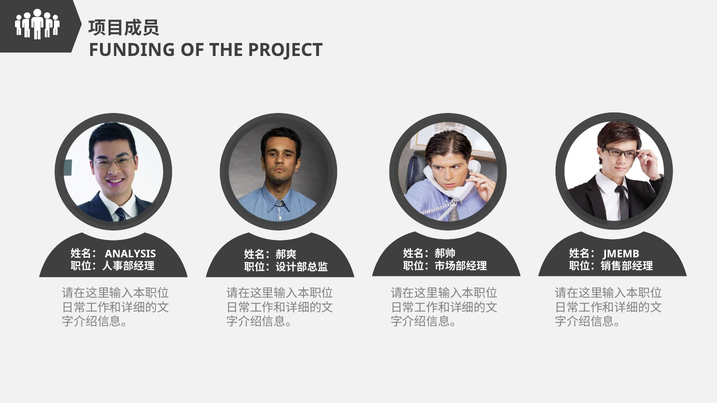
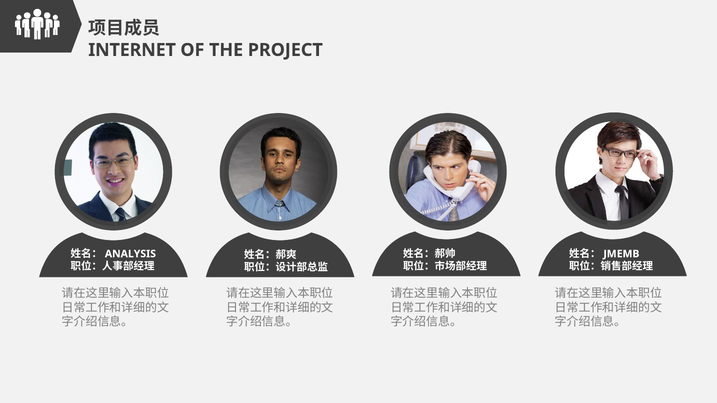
FUNDING: FUNDING -> INTERNET (132, 50)
